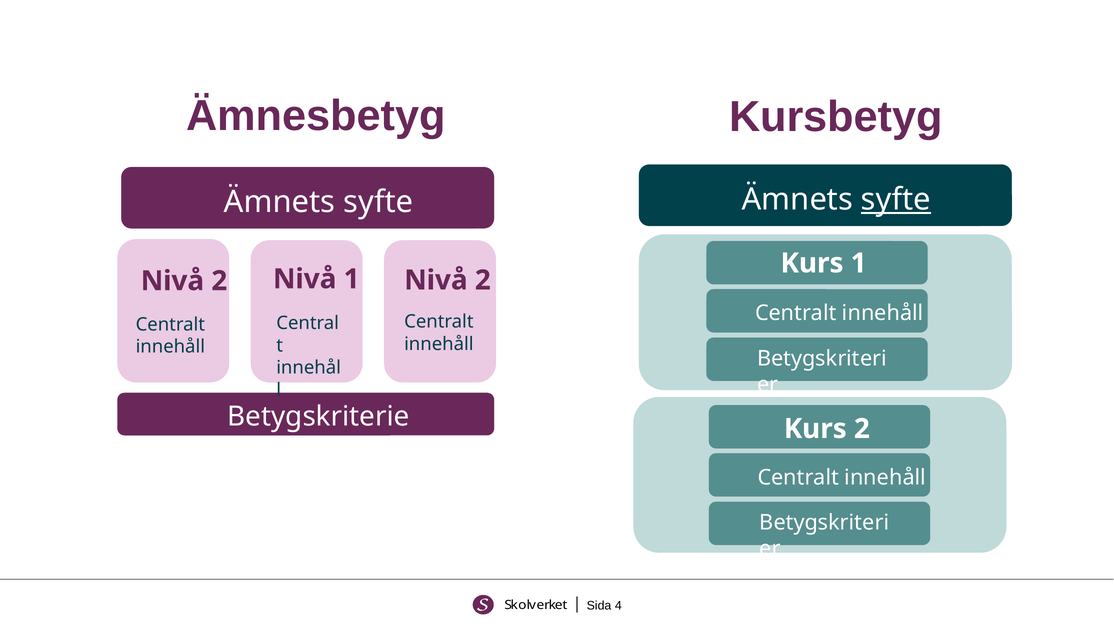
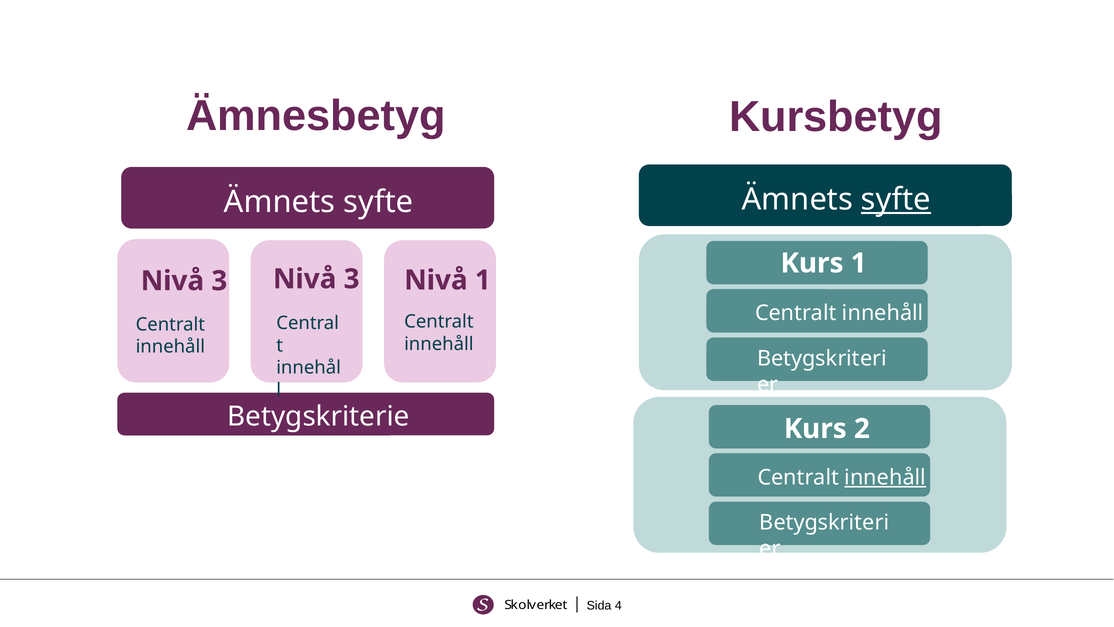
1: 1 -> 3 (352, 279)
2: 2 -> 1 (483, 280)
2: 2 -> 3 (219, 281)
innehåll underline: none -> present (885, 477)
